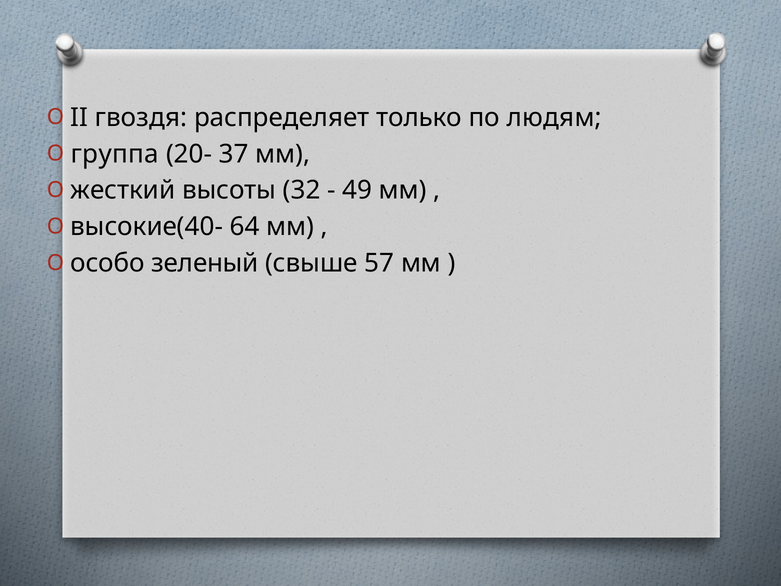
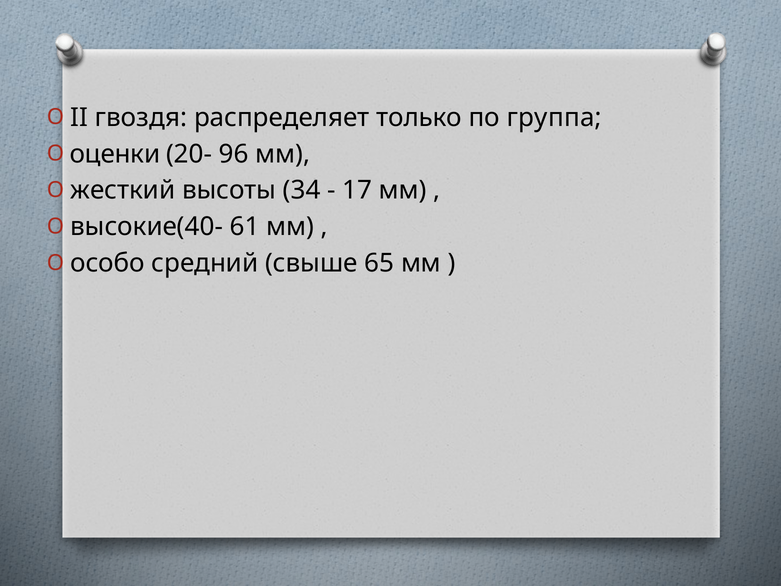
людям: людям -> группа (554, 117)
группа: группа -> оценки (115, 154)
37: 37 -> 96 (234, 154)
32: 32 -> 34 (302, 190)
49: 49 -> 17 (357, 190)
64: 64 -> 61 (245, 227)
зеленый: зеленый -> средний (205, 263)
57: 57 -> 65 (379, 263)
